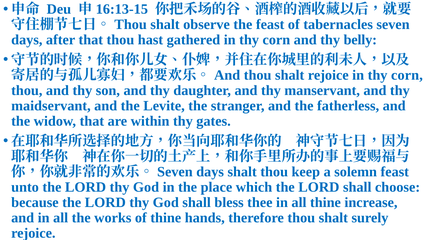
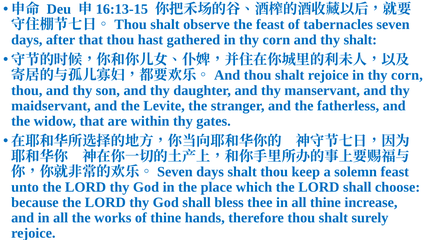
thy belly: belly -> shalt (360, 40)
